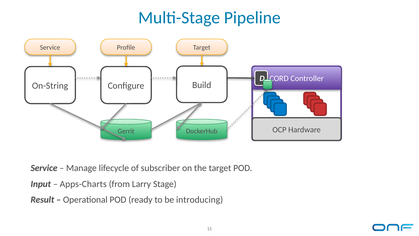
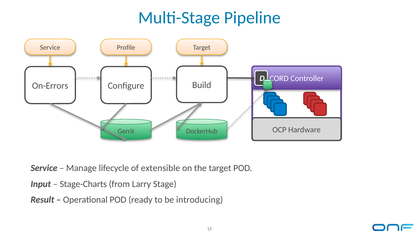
On-String: On-String -> On-Errors (50, 86)
subscriber: subscriber -> extensible (160, 168)
Apps-Charts: Apps-Charts -> Stage-Charts (83, 184)
